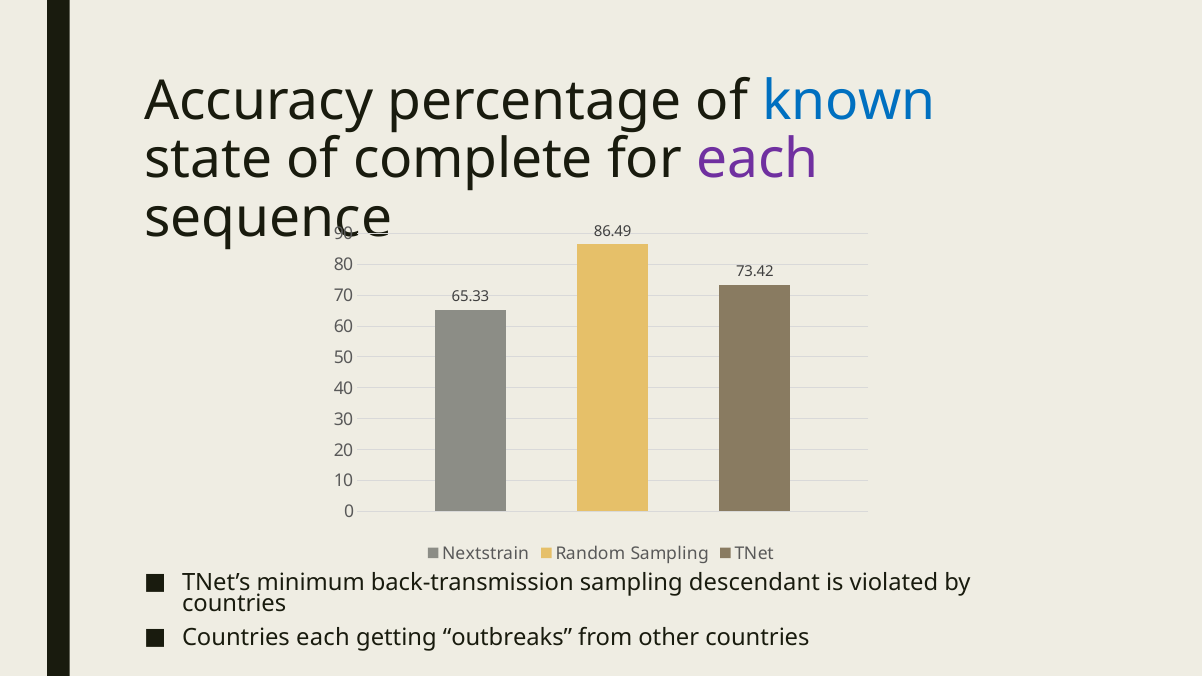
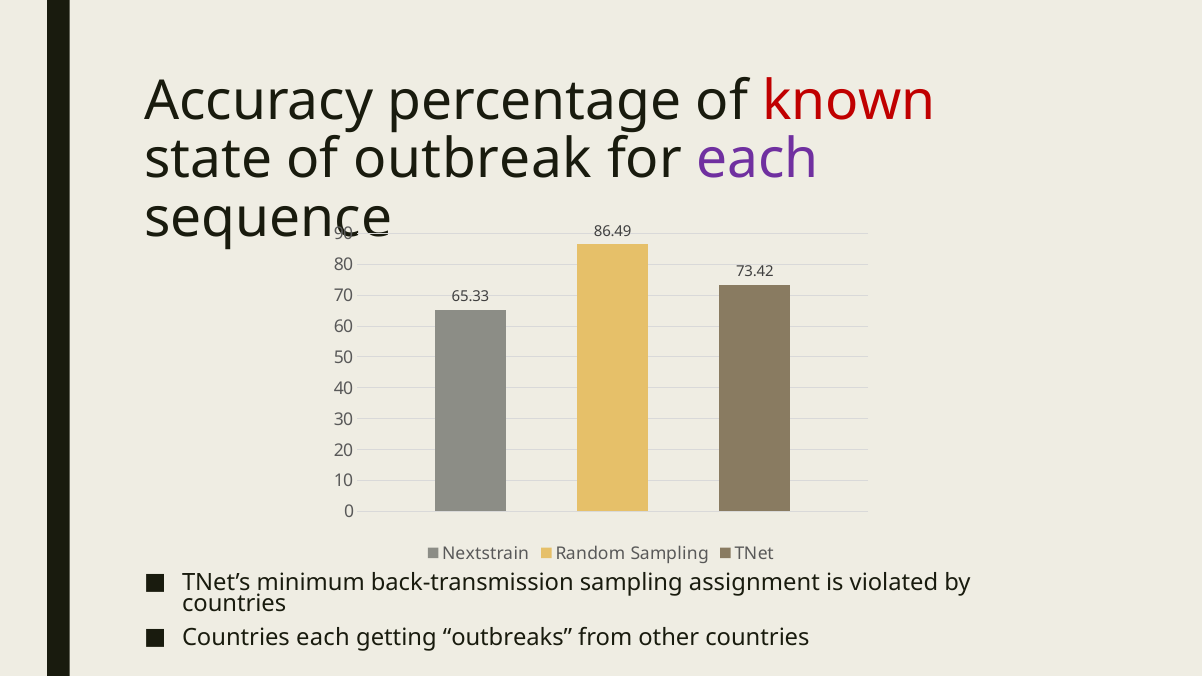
known colour: blue -> red (849, 101)
complete: complete -> outbreak (473, 160)
descendant: descendant -> assignment (754, 583)
